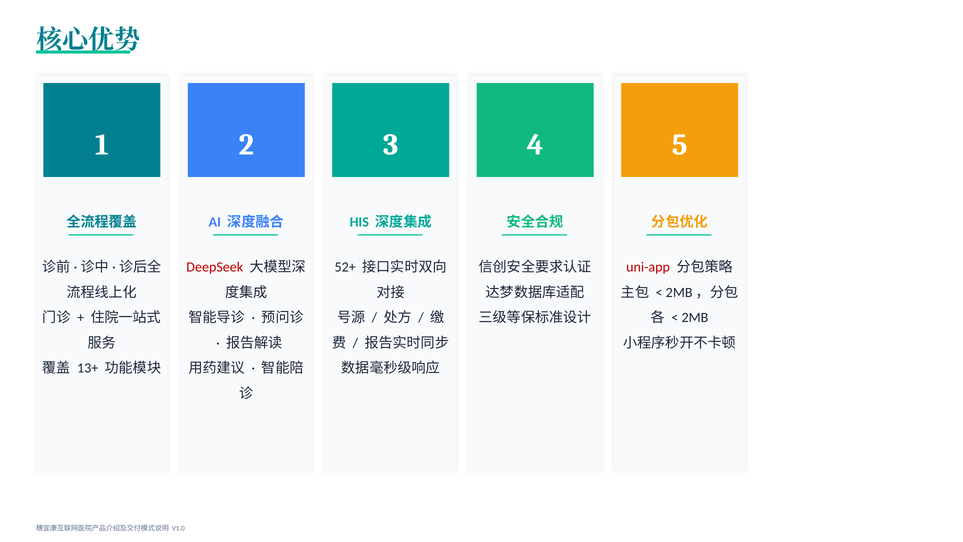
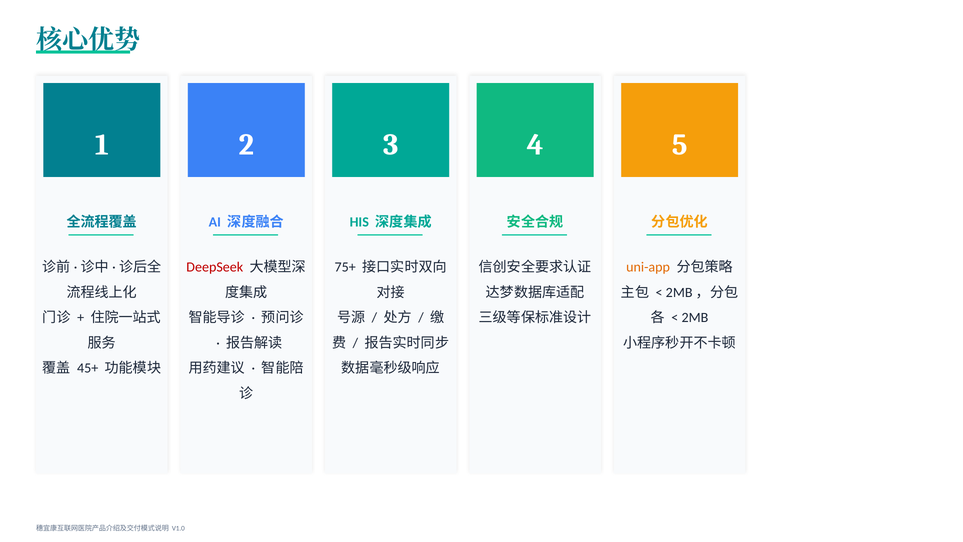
52+: 52+ -> 75+ (345, 267)
uni-app colour: red -> orange (648, 267)
13+: 13+ -> 45+ (88, 368)
